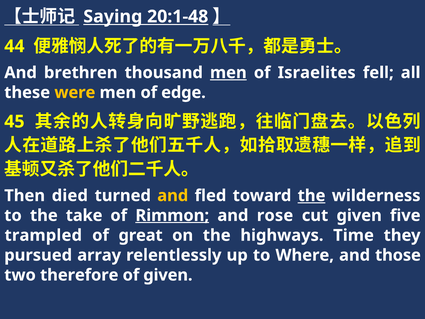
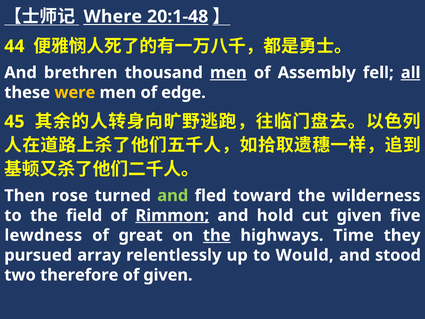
Saying: Saying -> Where (113, 17)
Israelites: Israelites -> Assembly (317, 73)
all underline: none -> present (411, 73)
died: died -> rose (70, 195)
and colour: yellow -> light green (173, 195)
the underline: present -> none (312, 195)
take: take -> field (84, 215)
rose: rose -> hold (275, 215)
trampled: trampled -> lewdness (43, 235)
the underline: none -> present (217, 235)
Where: Where -> Would (305, 255)
those: those -> stood (398, 255)
